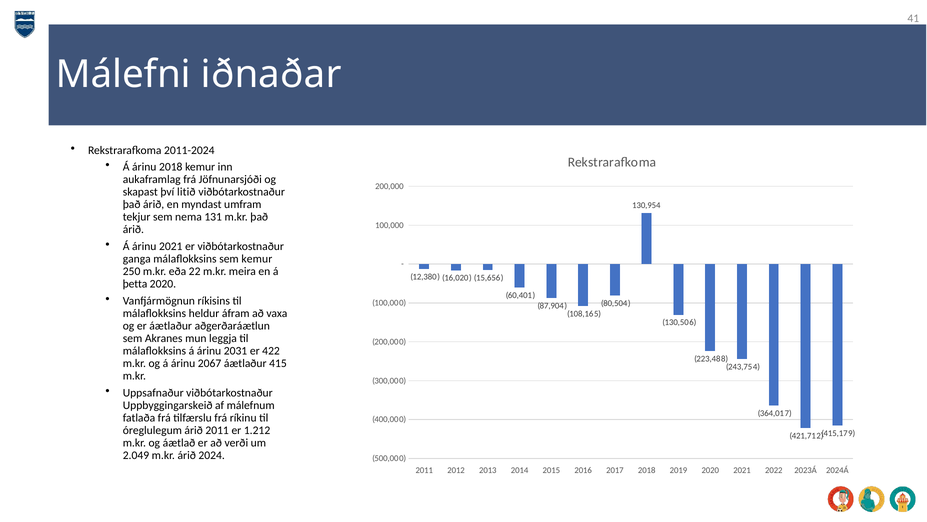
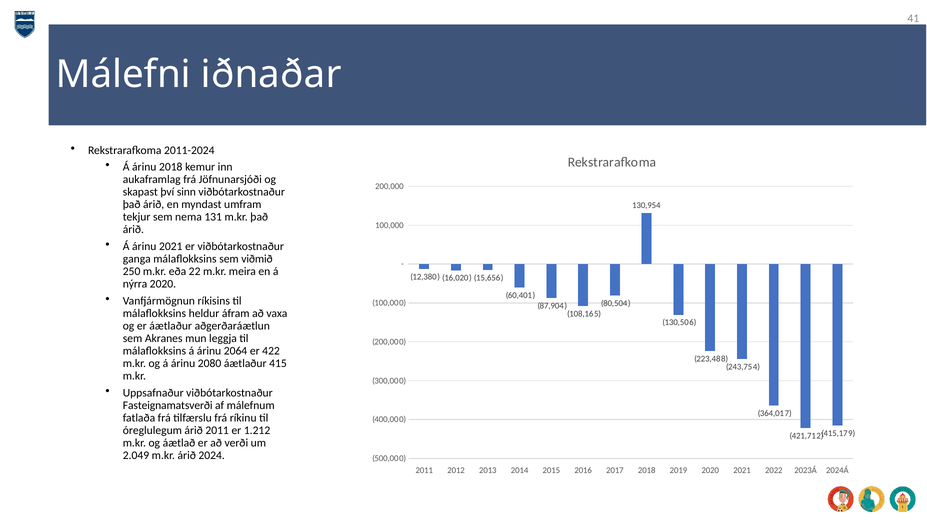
litið: litið -> sinn (186, 192)
sem kemur: kemur -> viðmið (257, 259)
þetta: þetta -> nýrra (135, 284)
2031: 2031 -> 2064 (236, 351)
2067: 2067 -> 2080 (210, 363)
Uppbyggingarskeið: Uppbyggingarskeið -> Fasteignamatsverði (168, 405)
